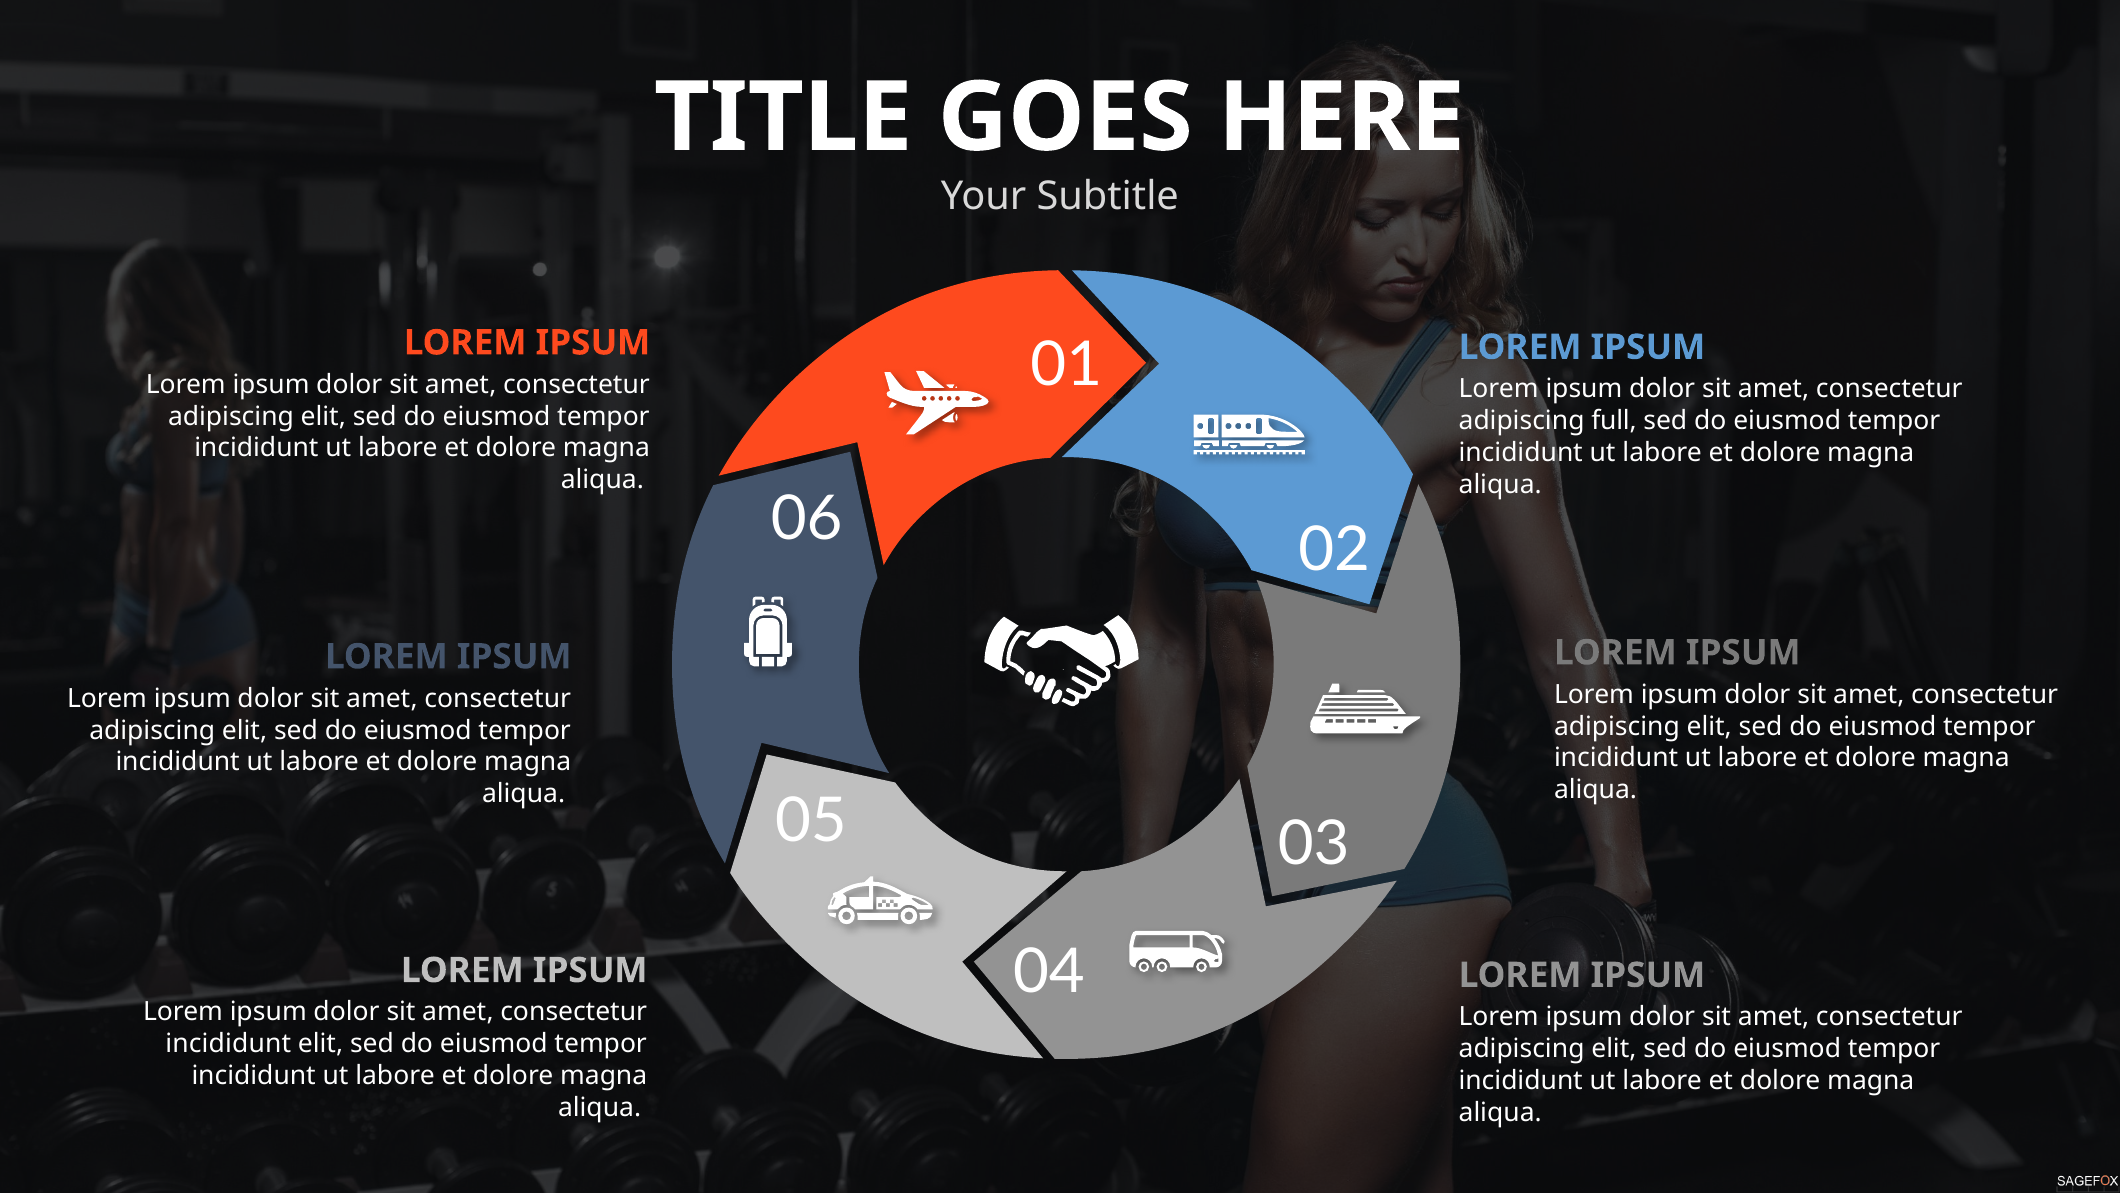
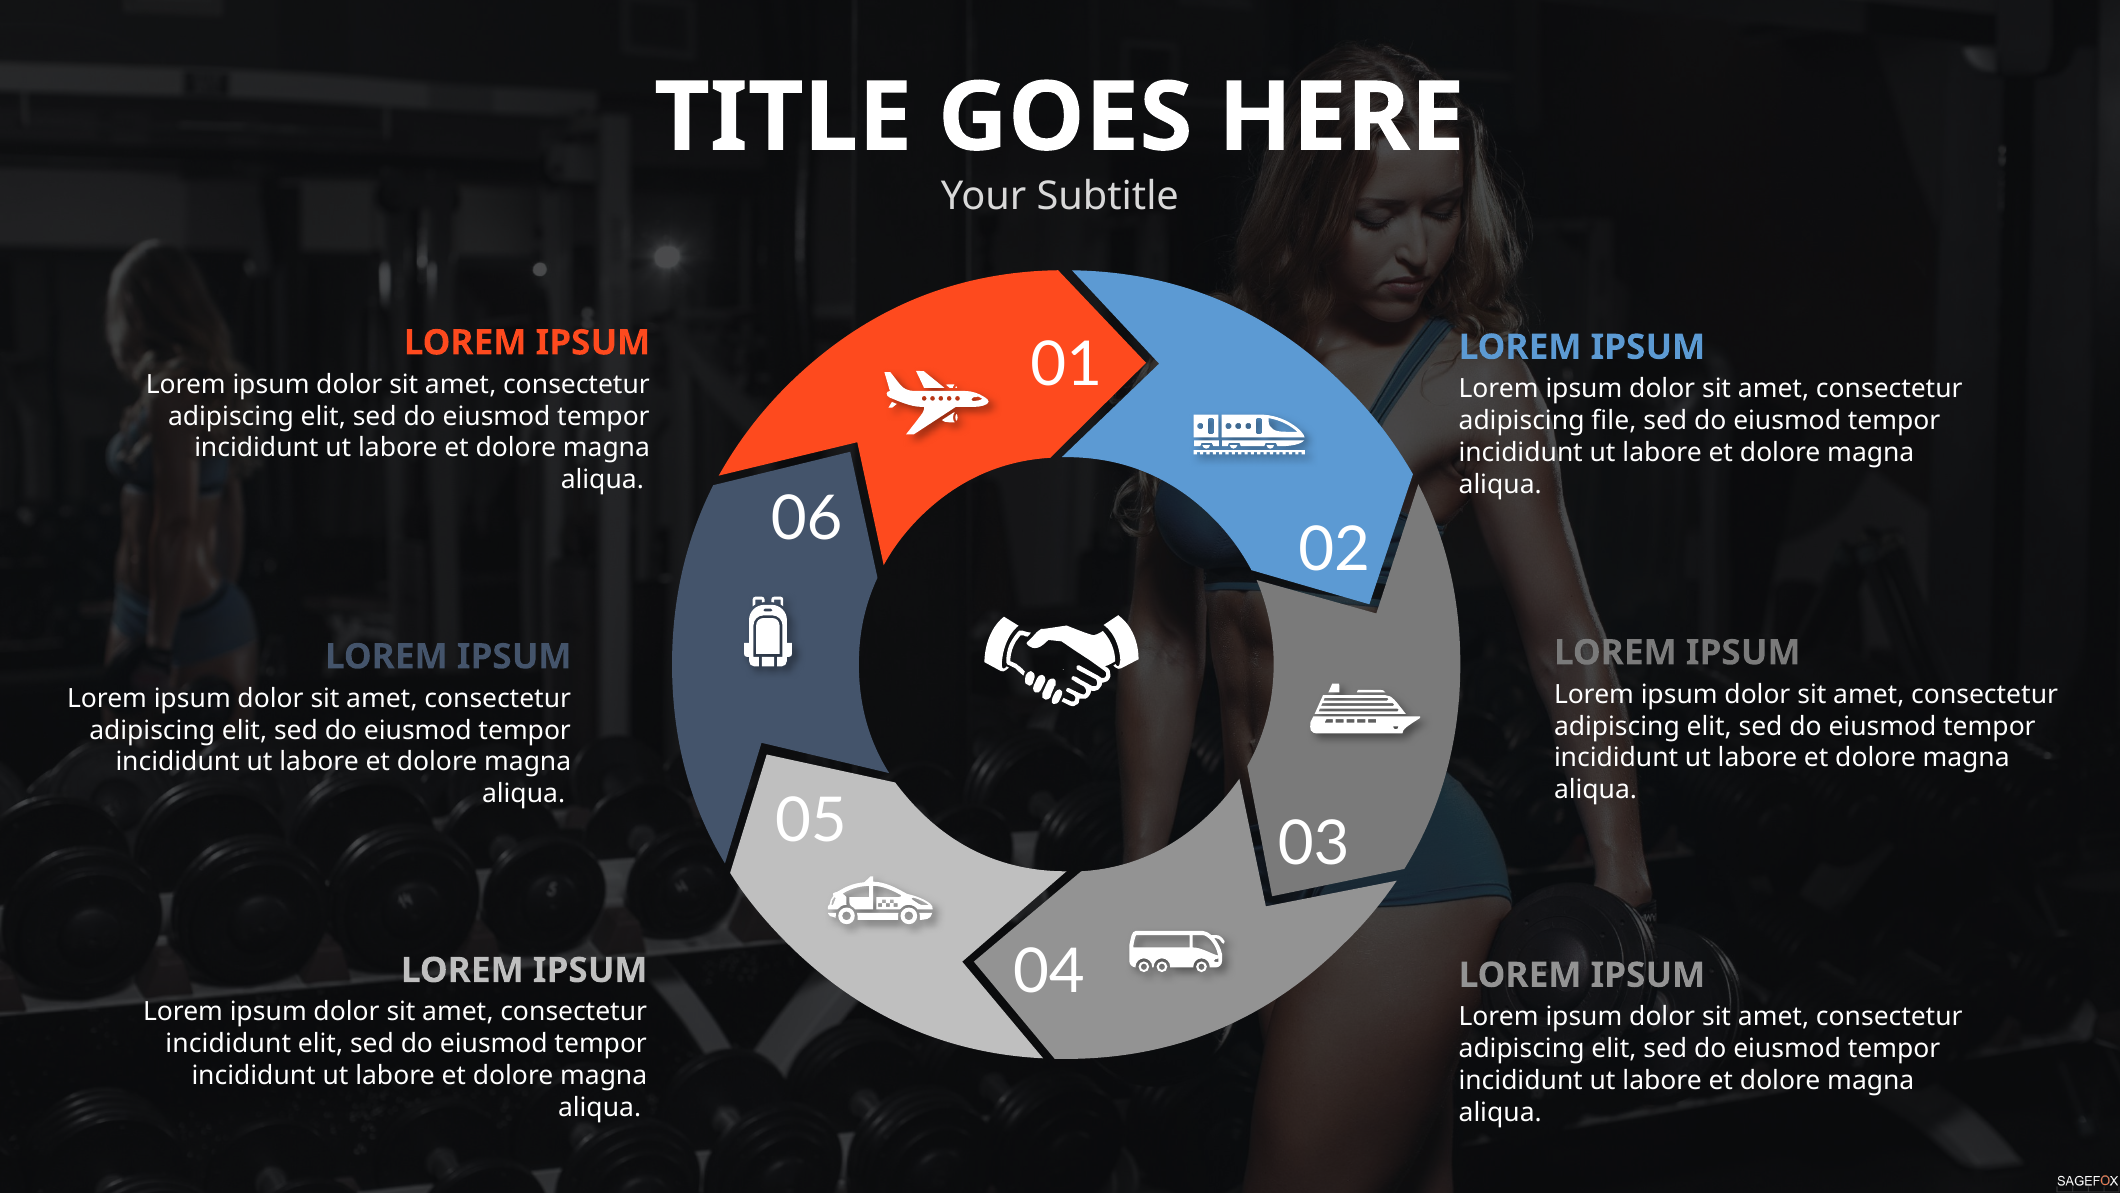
full: full -> file (1614, 421)
